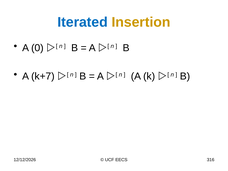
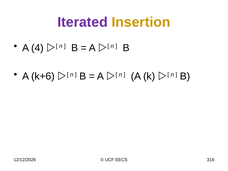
Iterated colour: blue -> purple (83, 22)
0: 0 -> 4 (37, 48)
k+7: k+7 -> k+6 (43, 76)
